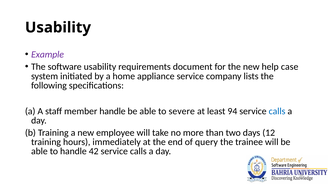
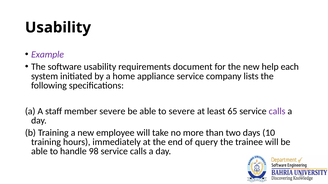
case: case -> each (290, 67)
member handle: handle -> severe (112, 111)
94: 94 -> 65 (232, 111)
calls colour: blue -> purple (277, 111)
12: 12 -> 10 (269, 133)
42: 42 -> 98 (94, 152)
